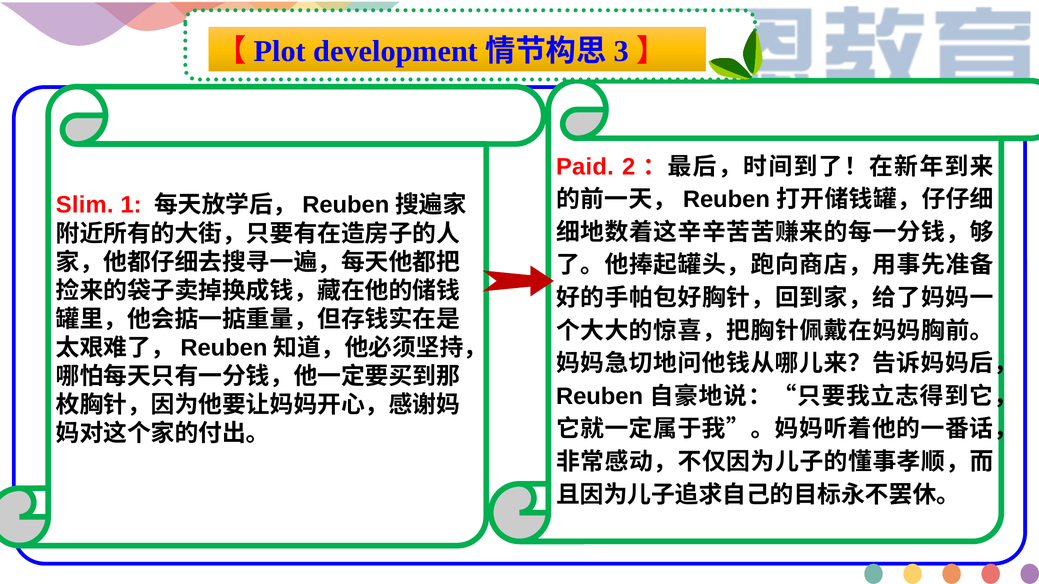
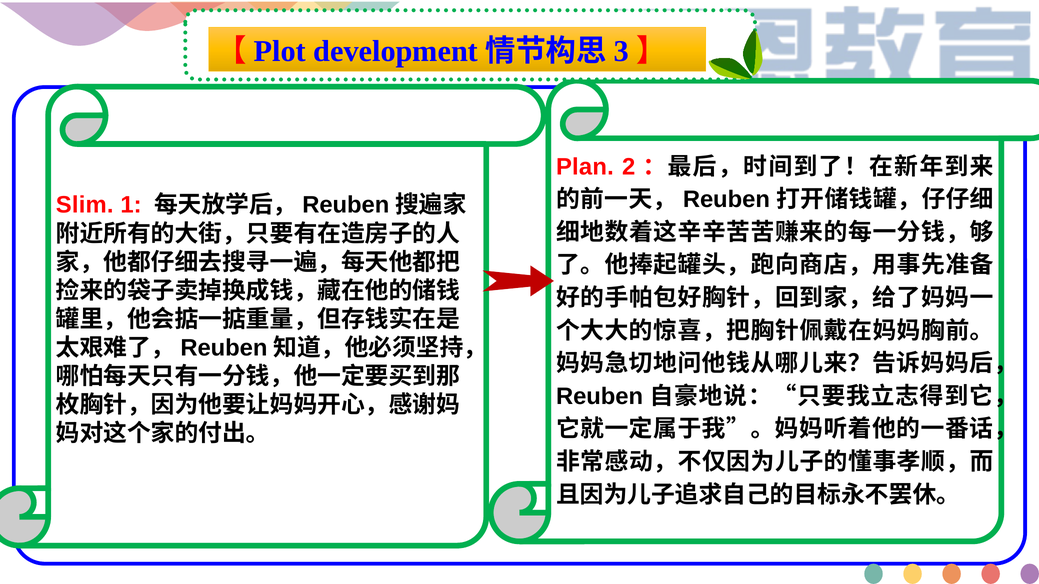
Paid: Paid -> Plan (585, 167)
